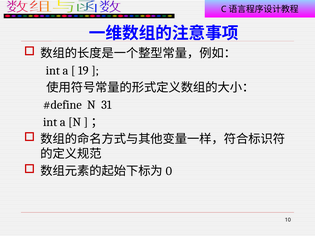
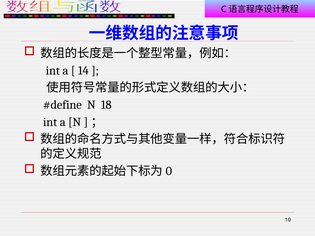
19: 19 -> 14 (83, 71)
31: 31 -> 18 (106, 105)
